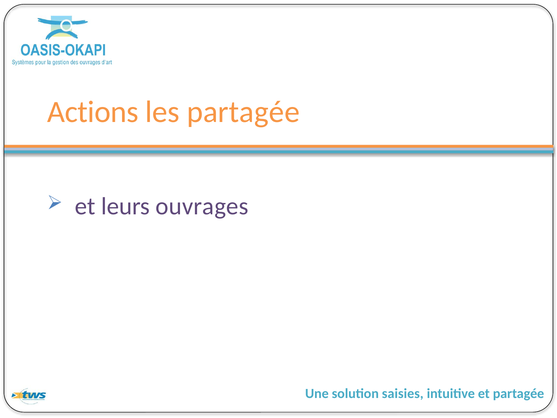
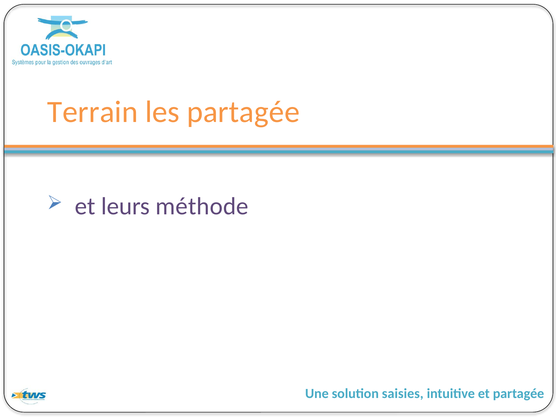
Actions: Actions -> Terrain (93, 112)
ouvrages: ouvrages -> méthode (202, 206)
